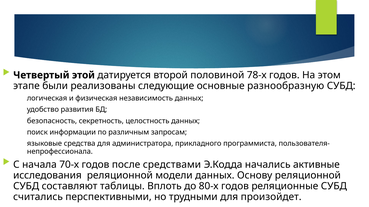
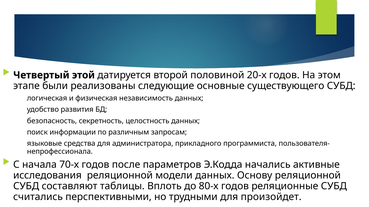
78-х: 78-х -> 20-х (257, 75)
разнообразную: разнообразную -> существующего (286, 86)
средствами: средствами -> параметров (172, 165)
